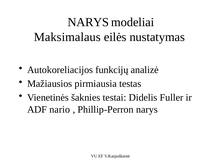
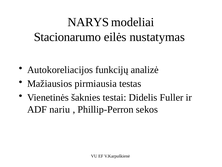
Maksimalaus: Maksimalaus -> Stacionarumo (67, 37)
nario: nario -> nariu (60, 109)
Phillip-Perron narys: narys -> sekos (147, 109)
